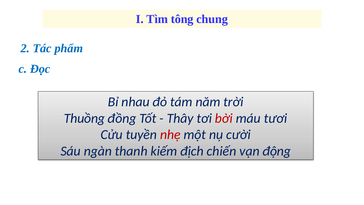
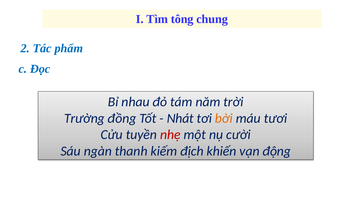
Thuồng: Thuồng -> Trường (84, 118)
Thây: Thây -> Nhát (180, 118)
bời colour: red -> orange (224, 118)
chiến: chiến -> khiến (222, 151)
